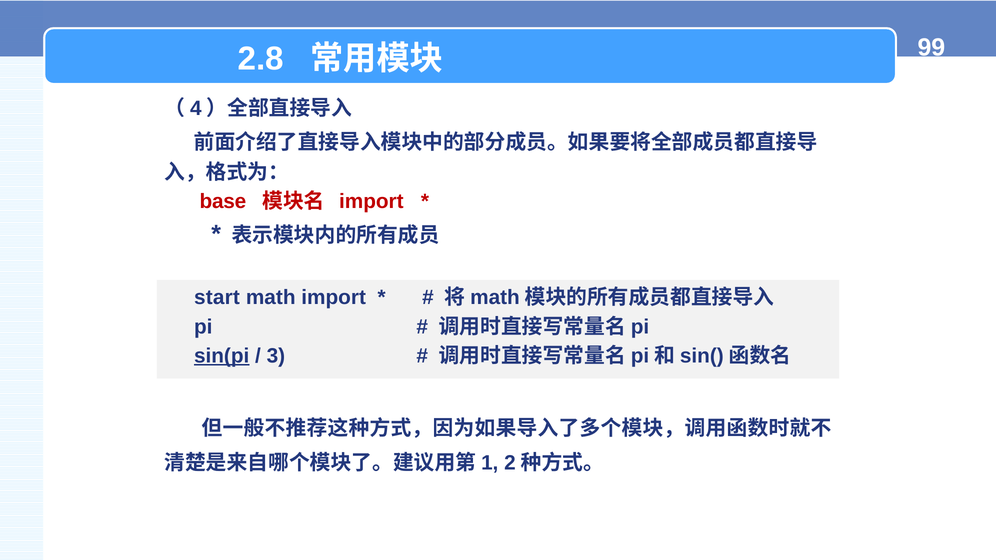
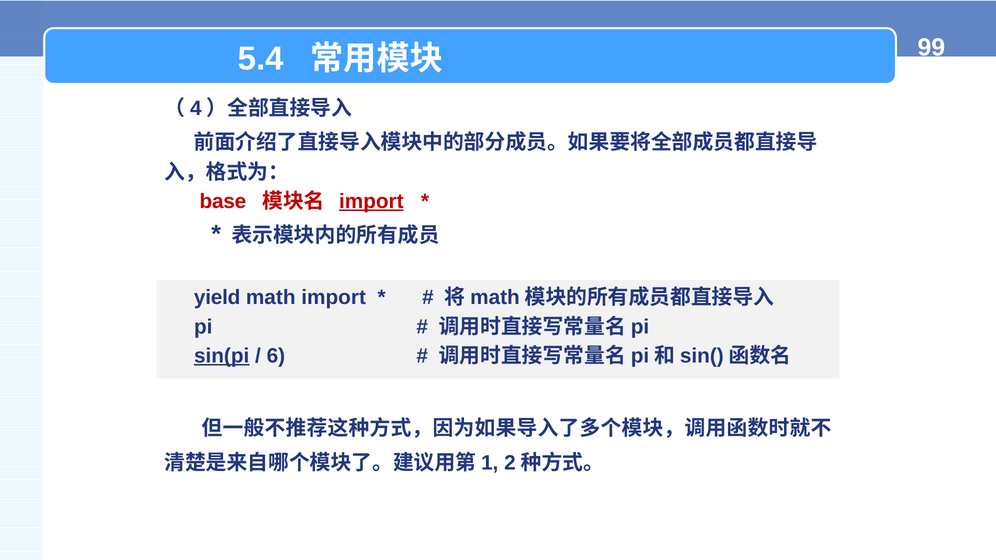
2.8: 2.8 -> 5.4 (261, 59)
import underline: none -> present (371, 201)
start: start -> yield (217, 298)
3: 3 -> 6 (276, 356)
